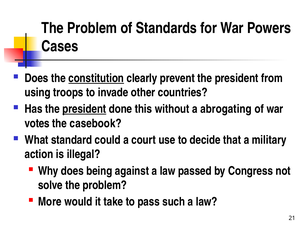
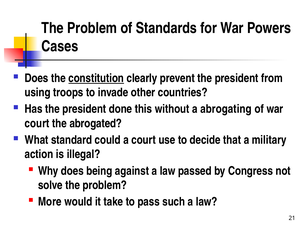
president underline: present -> none (84, 109)
votes: votes -> court (37, 123)
casebook: casebook -> abrogated (96, 123)
